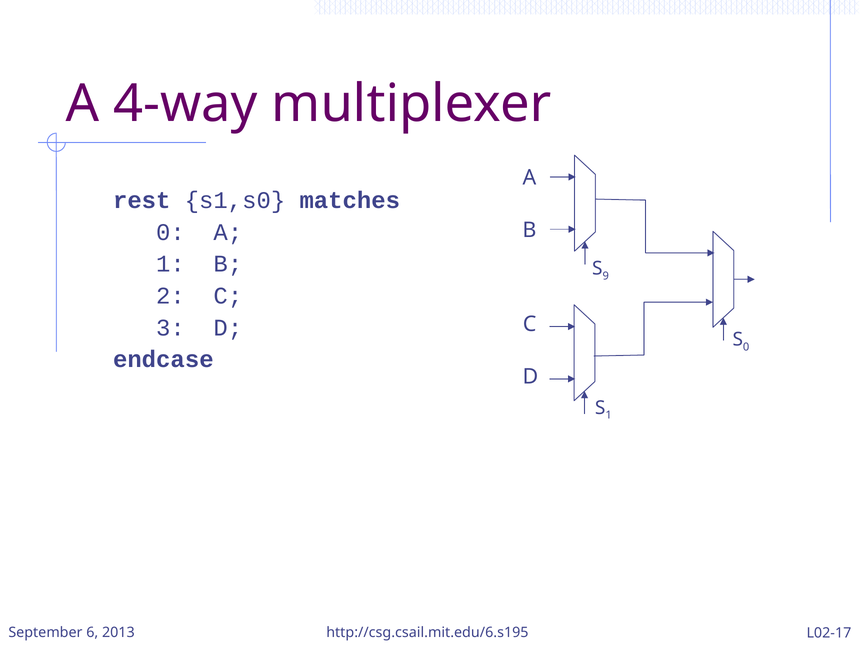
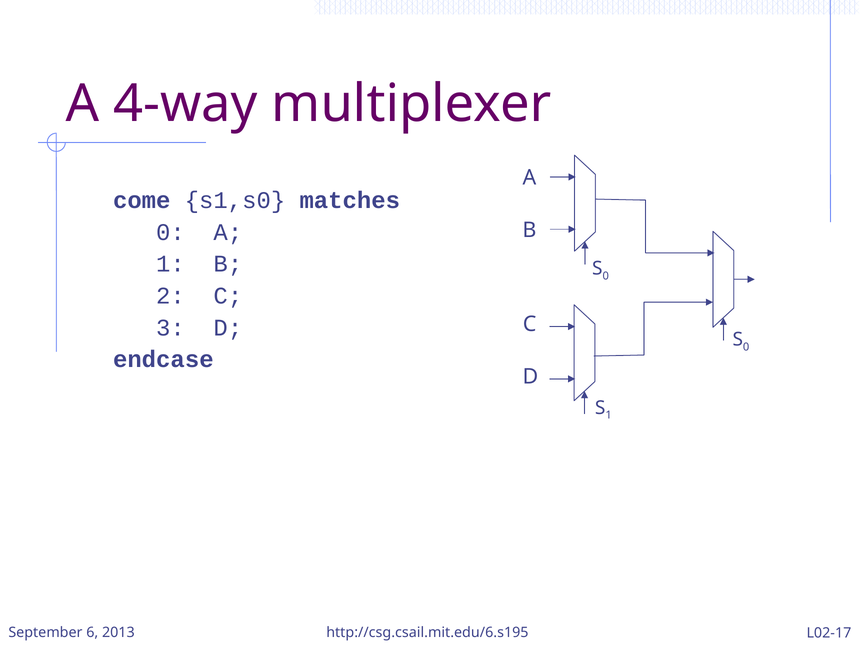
rest: rest -> come (142, 201)
9: 9 -> 0 (606, 276)
